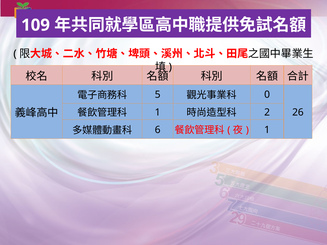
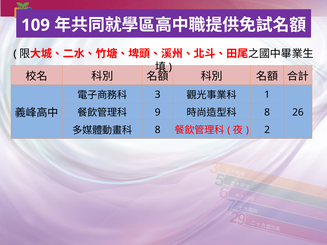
5: 5 -> 3 (158, 95)
0: 0 -> 1 (267, 95)
1: 1 -> 9 (158, 112)
2: 2 -> 8 (267, 112)
6: 6 -> 8 (158, 130)
1: 1 -> 2 (267, 130)
